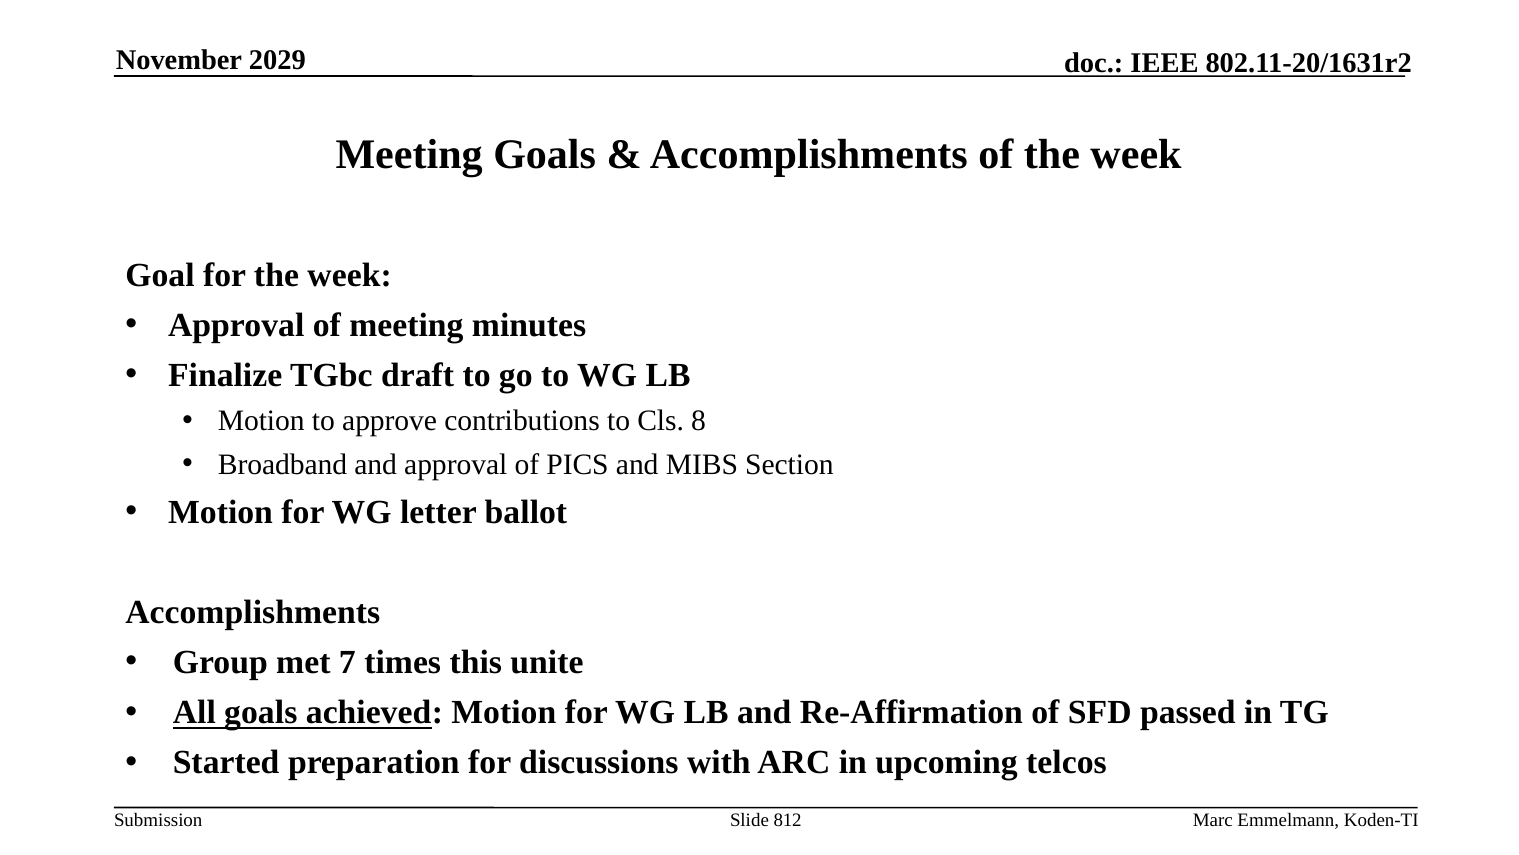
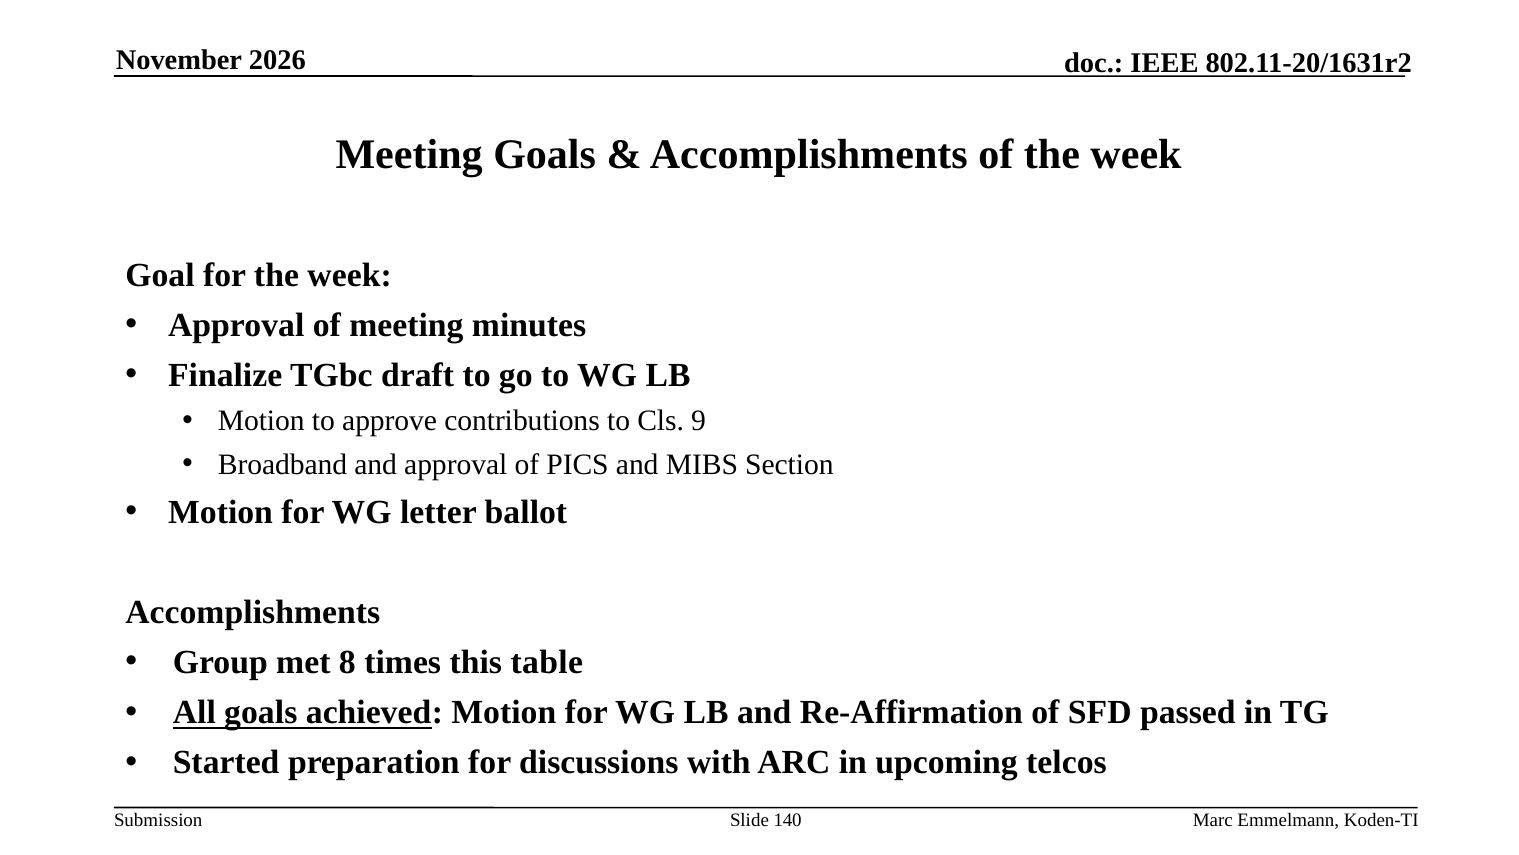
2029: 2029 -> 2026 (277, 60)
8: 8 -> 9 (699, 421)
7: 7 -> 8 (347, 662)
unite: unite -> table (547, 662)
812: 812 -> 140 (788, 819)
